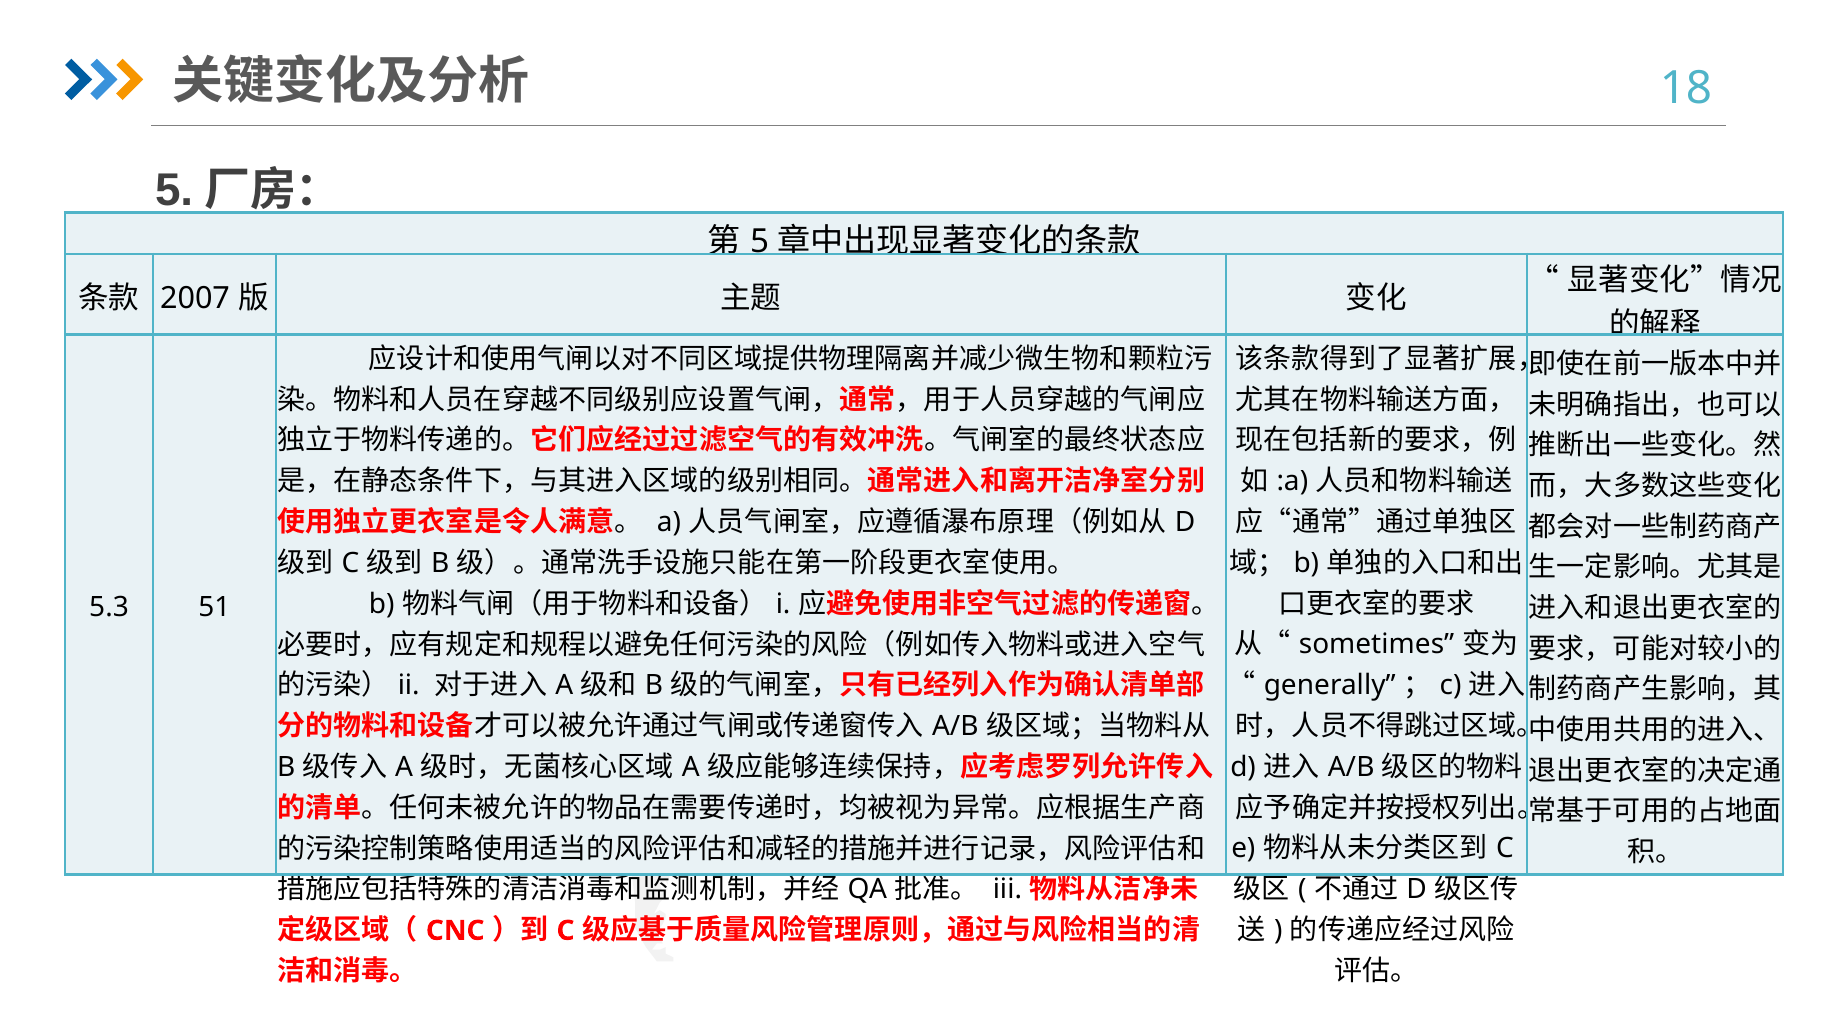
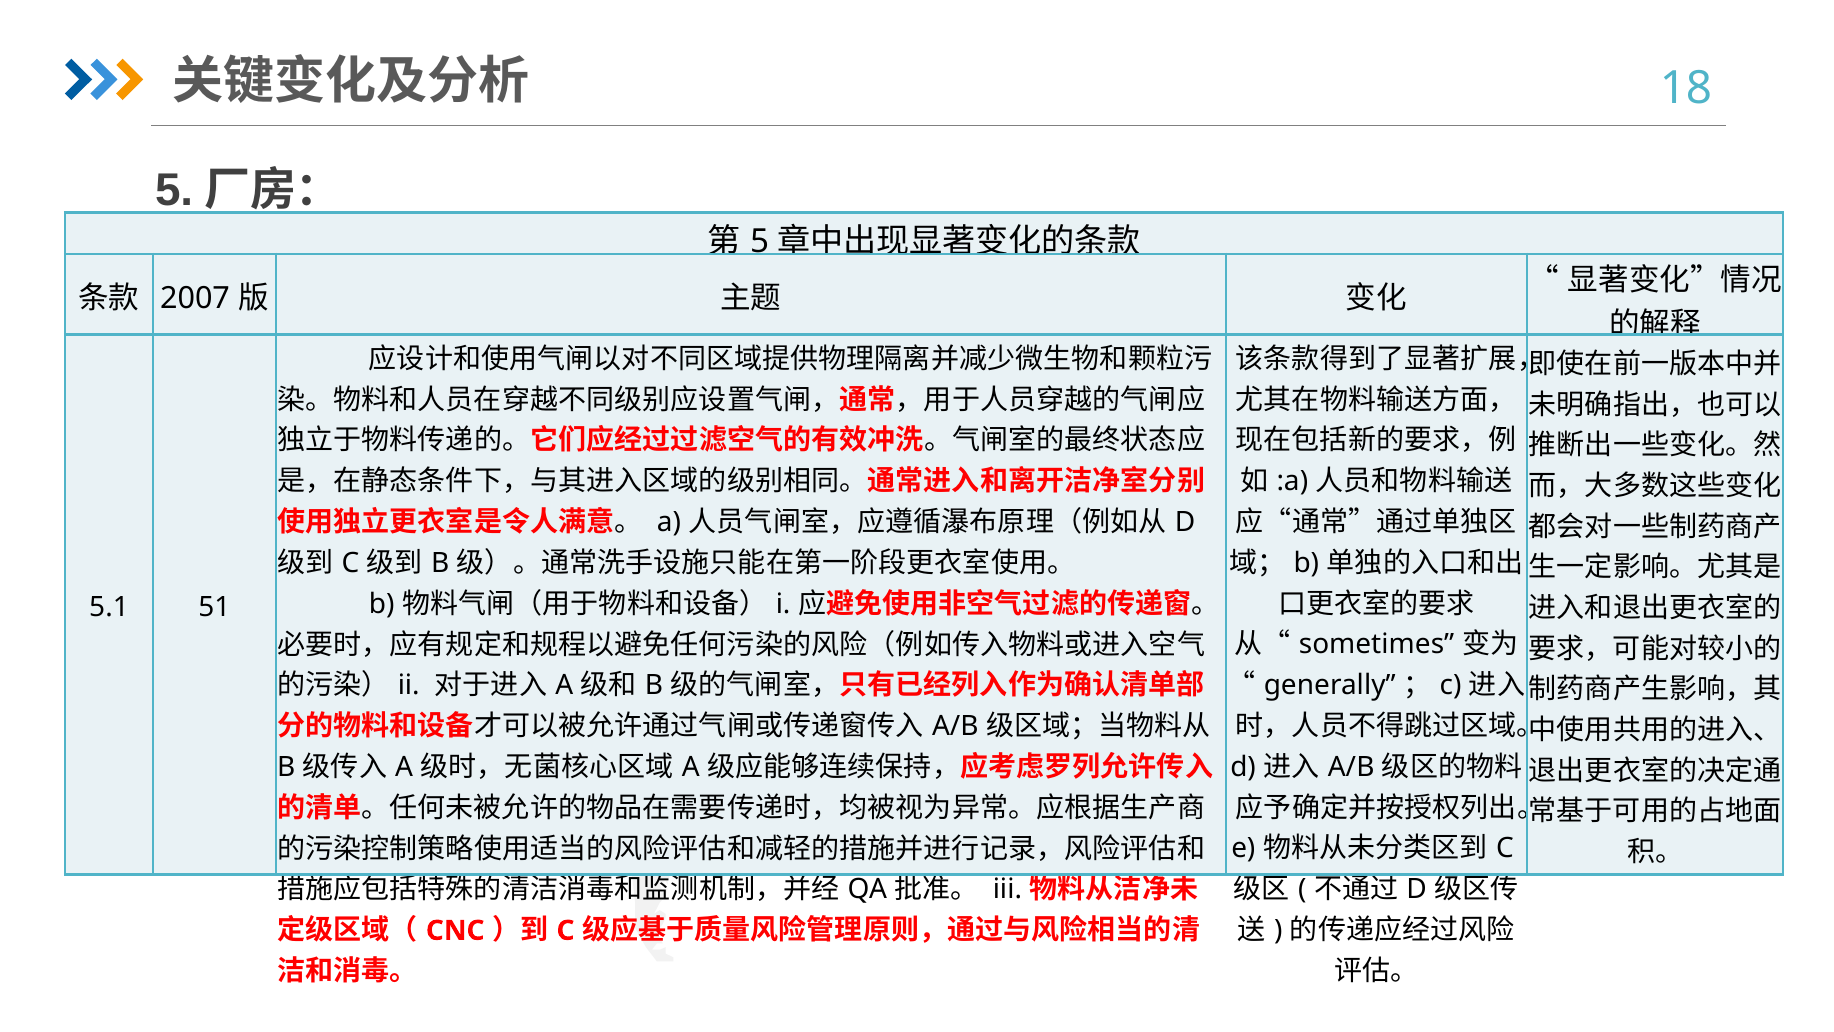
5.3: 5.3 -> 5.1 (109, 607)
